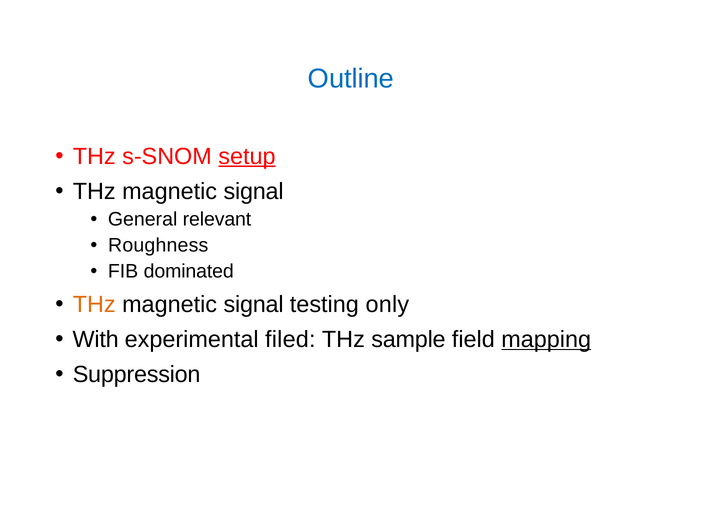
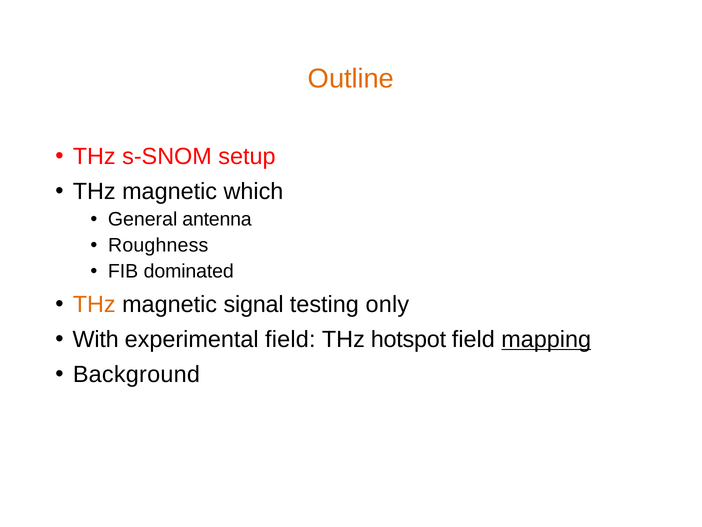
Outline colour: blue -> orange (351, 79)
setup underline: present -> none (247, 156)
signal: signal -> which (253, 191)
relevant: relevant -> antenna (217, 219)
experimental filed: filed -> field (290, 339)
sample: sample -> hotspot (408, 339)
Suppression: Suppression -> Background (136, 374)
